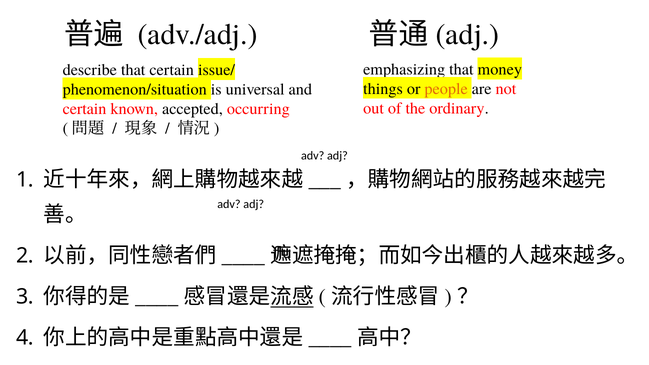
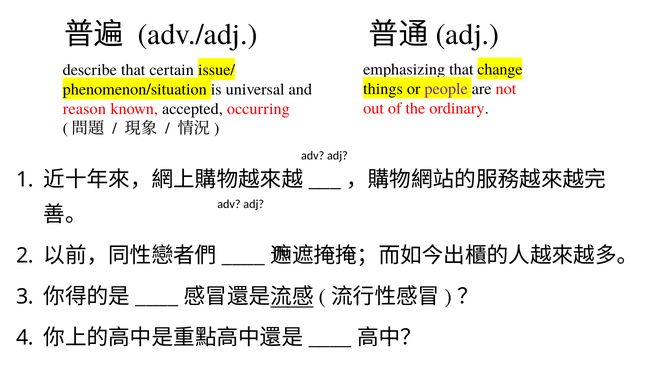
money: money -> change (500, 69)
people colour: orange -> purple (446, 89)
certain: certain -> reason (84, 109)
